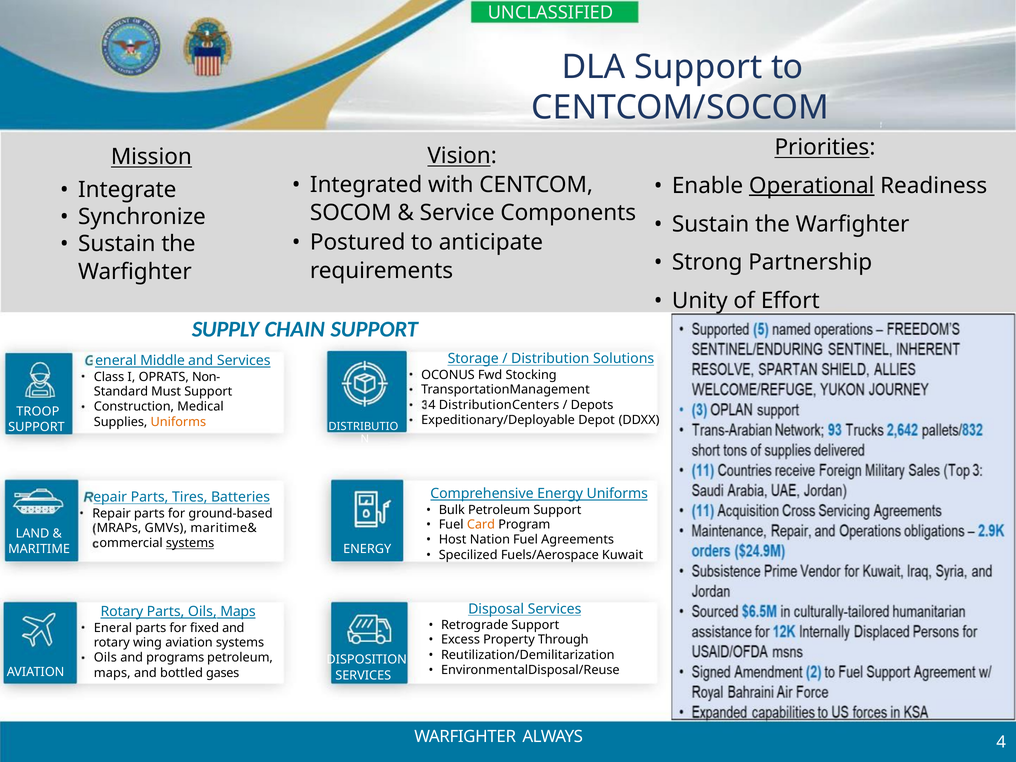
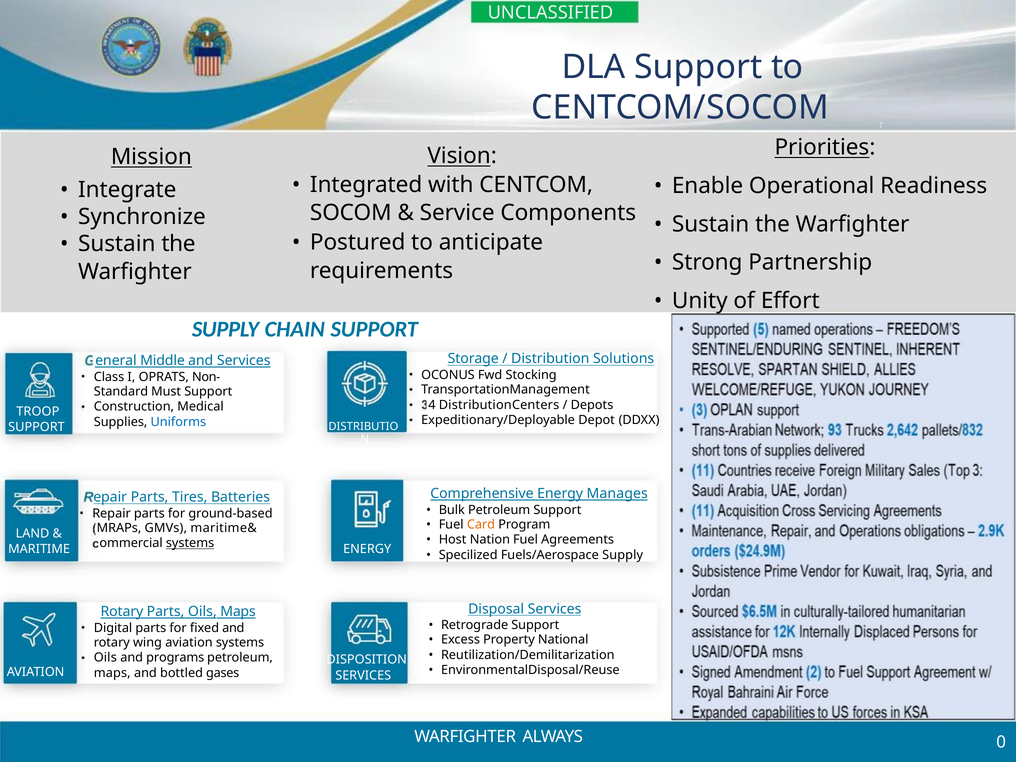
Operational underline: present -> none (812, 186)
Uniforms colour: orange -> blue (178, 422)
Energy Uniforms: Uniforms -> Manages (617, 494)
Fuels/Aerospace Kuwait: Kuwait -> Supply (623, 555)
Eneral: Eneral -> Digital (113, 628)
Through: Through -> National (563, 640)
ALWAYS 4: 4 -> 0 (1001, 742)
